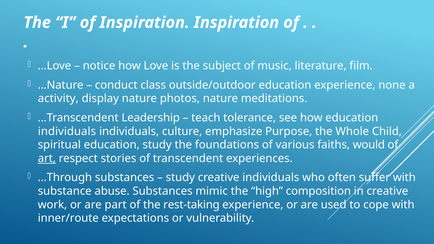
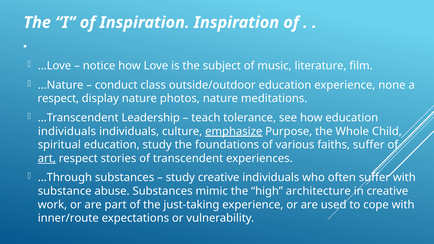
activity: activity -> respect (58, 99)
emphasize underline: none -> present (234, 131)
faiths would: would -> suffer (369, 145)
composition: composition -> architecture (318, 191)
rest-taking: rest-taking -> just-taking (191, 205)
